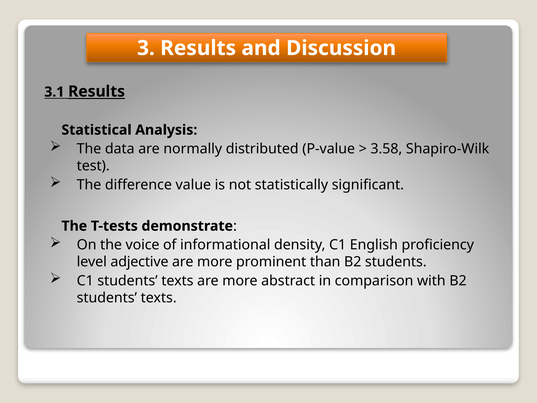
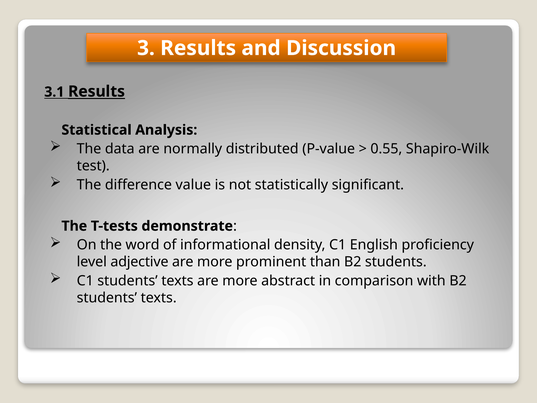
3.58: 3.58 -> 0.55 (386, 149)
voice: voice -> word (143, 245)
